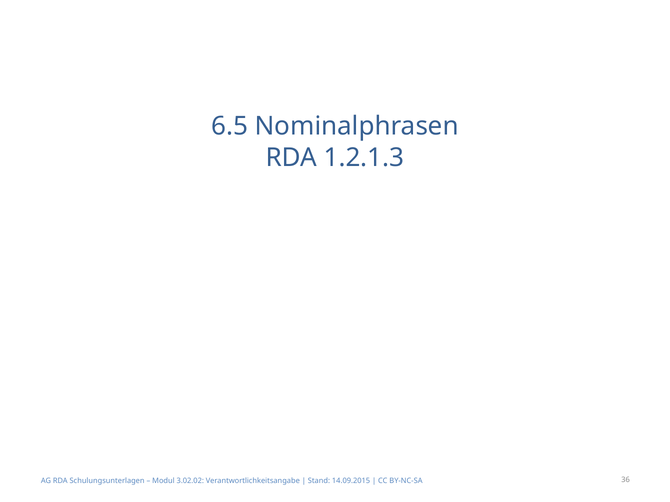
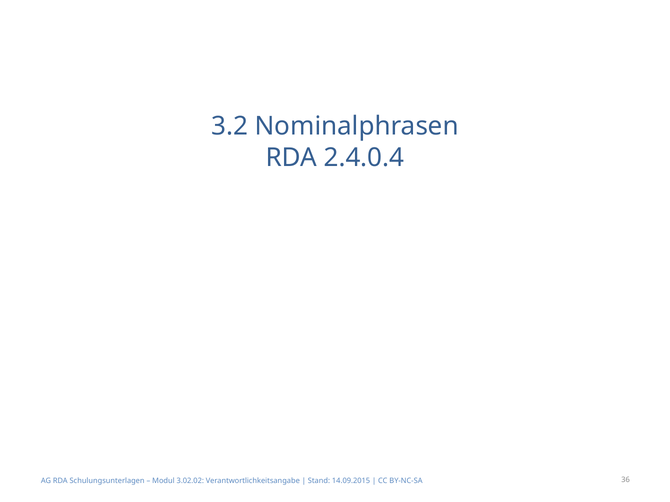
6.5: 6.5 -> 3.2 (230, 126)
1.2.1.3: 1.2.1.3 -> 2.4.0.4 (364, 158)
